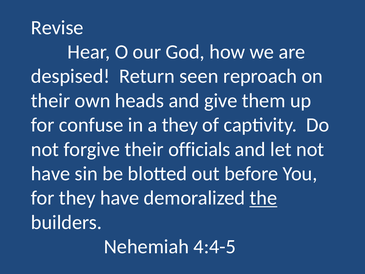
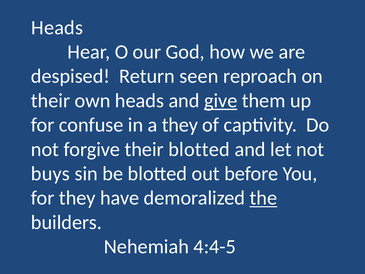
Revise: Revise -> Heads (57, 28)
give underline: none -> present (221, 101)
their officials: officials -> blotted (199, 149)
have: have -> buys (50, 174)
